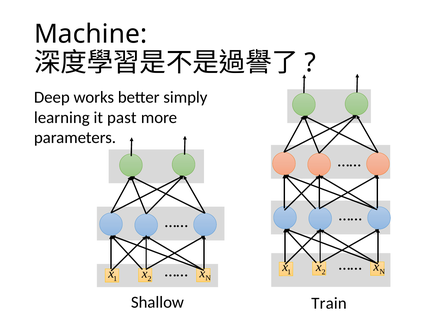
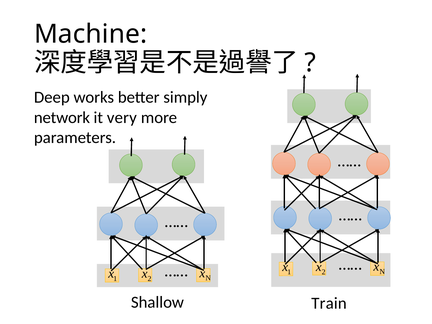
learning: learning -> network (62, 118)
past: past -> very (122, 118)
